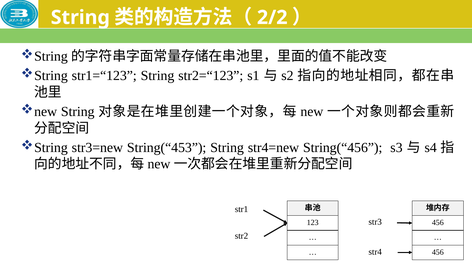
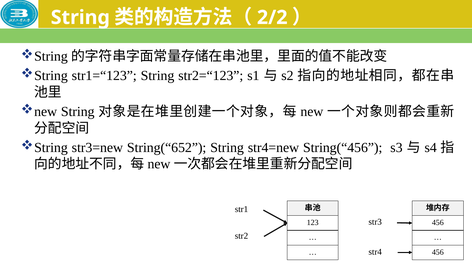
String(“453: String(“453 -> String(“652 (167, 147)
